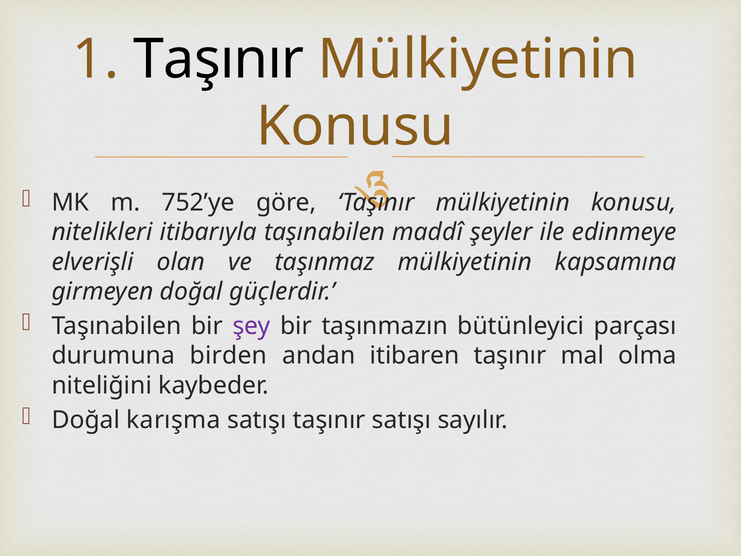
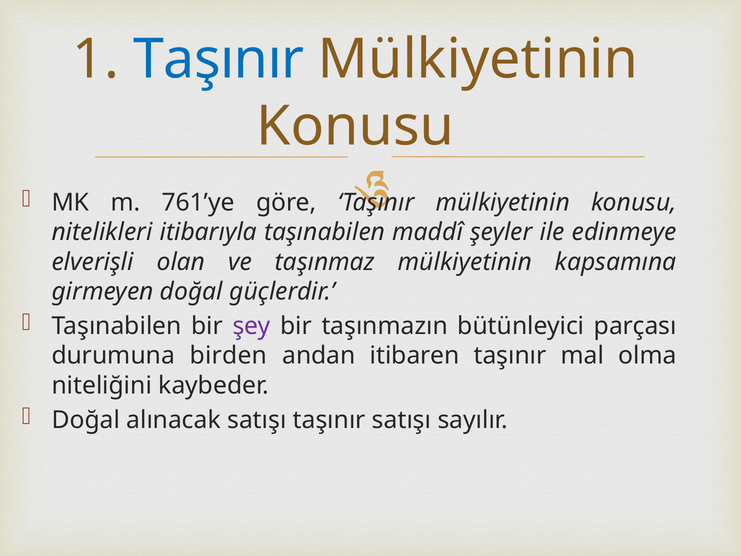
Taşınır colour: black -> blue (219, 59)
752’ye: 752’ye -> 761’ye (198, 202)
karışma: karışma -> alınacak (174, 420)
